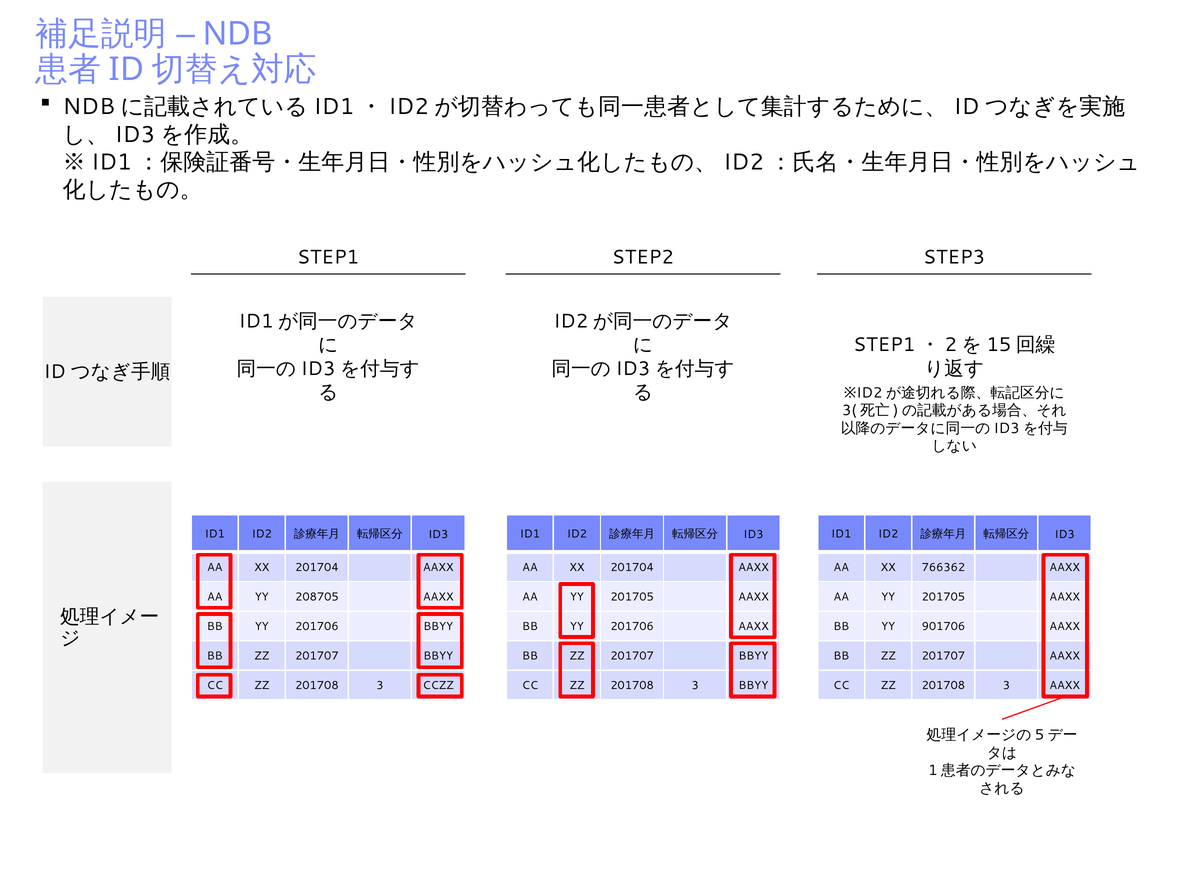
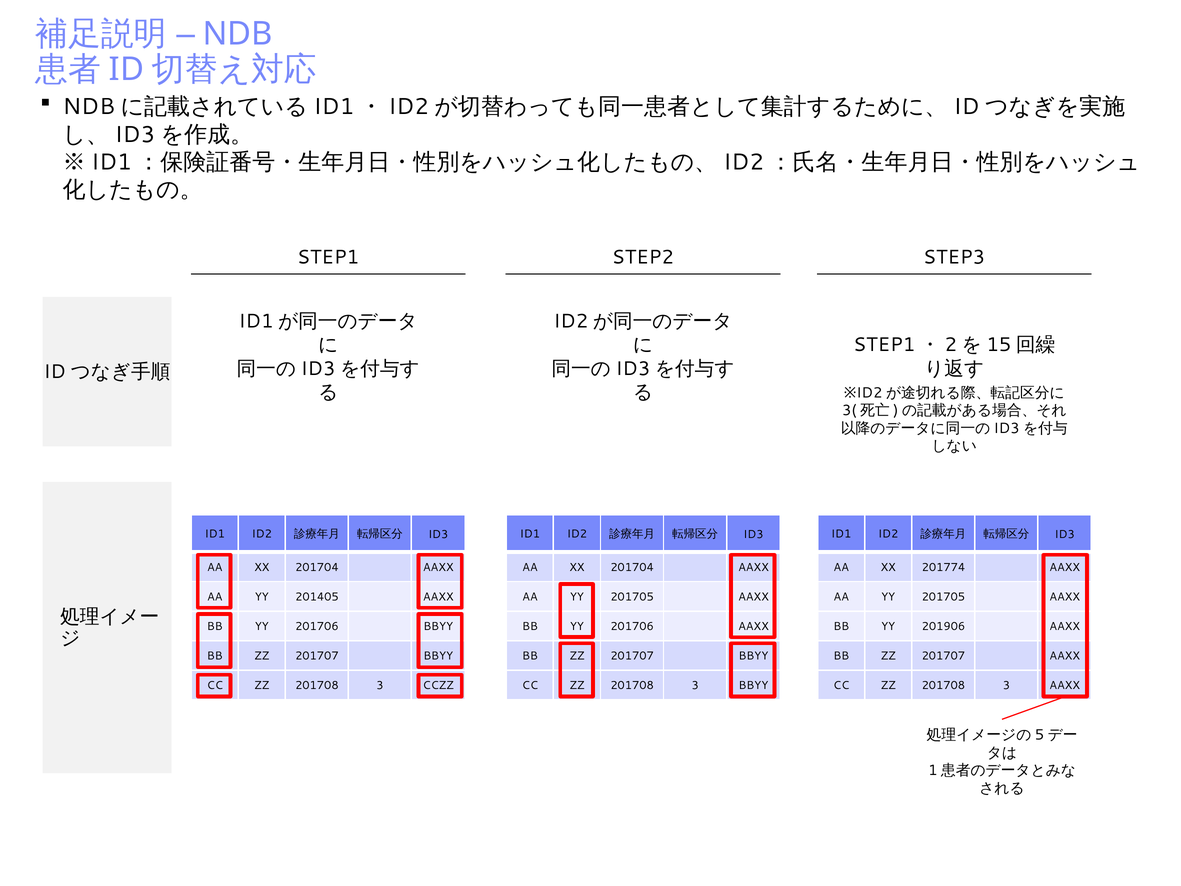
766362: 766362 -> 201774 (943, 567)
208705: 208705 -> 201405 (317, 597)
901706: 901706 -> 201906 (943, 626)
